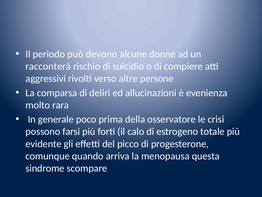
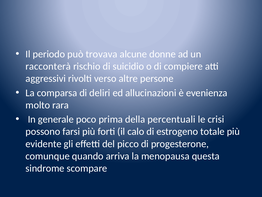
devono: devono -> trovava (102, 54)
osservatore: osservatore -> percentuali (171, 119)
